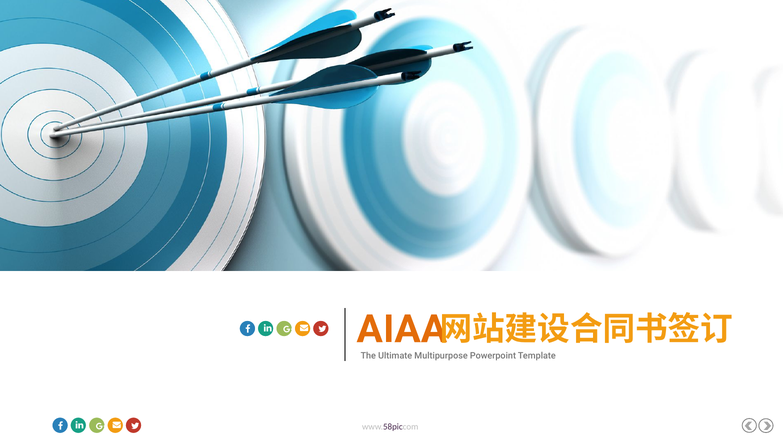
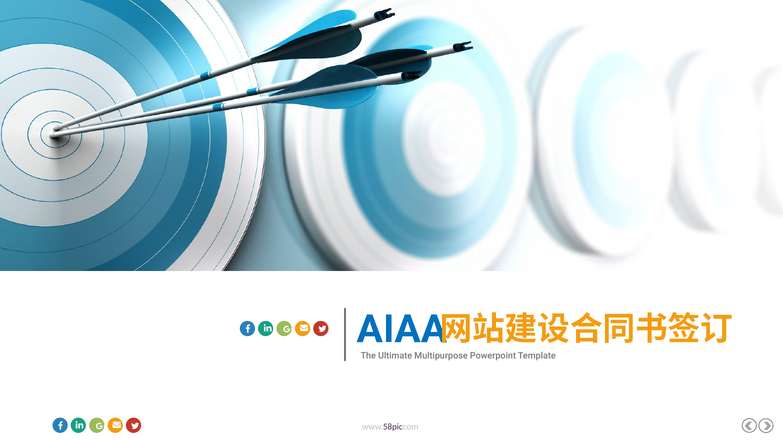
AIAA colour: orange -> blue (402, 330)
